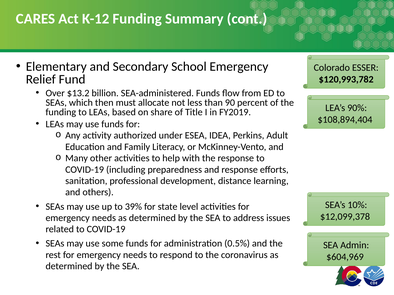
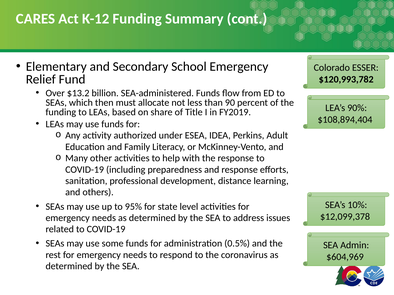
39%: 39% -> 95% (133, 207)
